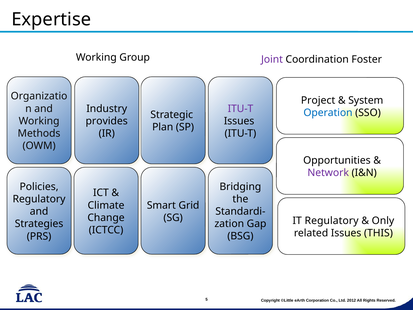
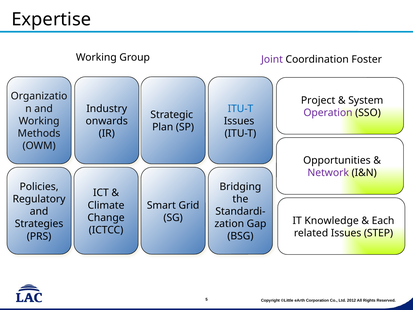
ITU-T colour: purple -> blue (240, 109)
Operation colour: blue -> purple (328, 113)
provides: provides -> onwards (107, 121)
IT Regulatory: Regulatory -> Knowledge (332, 220)
Only: Only -> Each (383, 220)
THIS: THIS -> STEP (378, 233)
